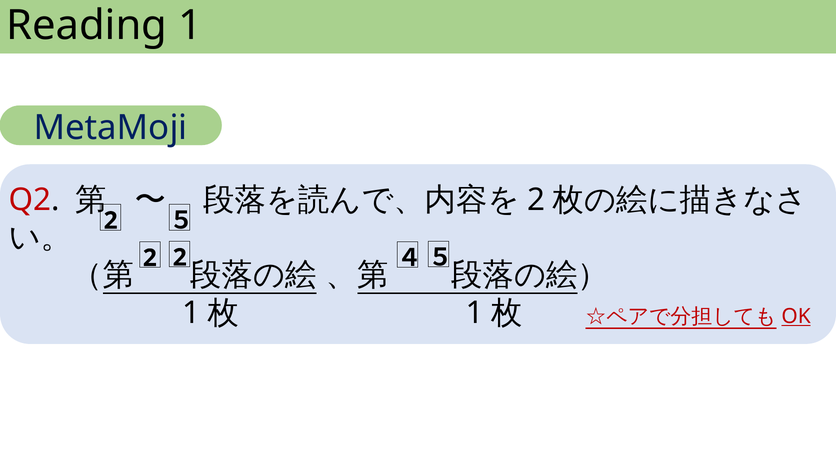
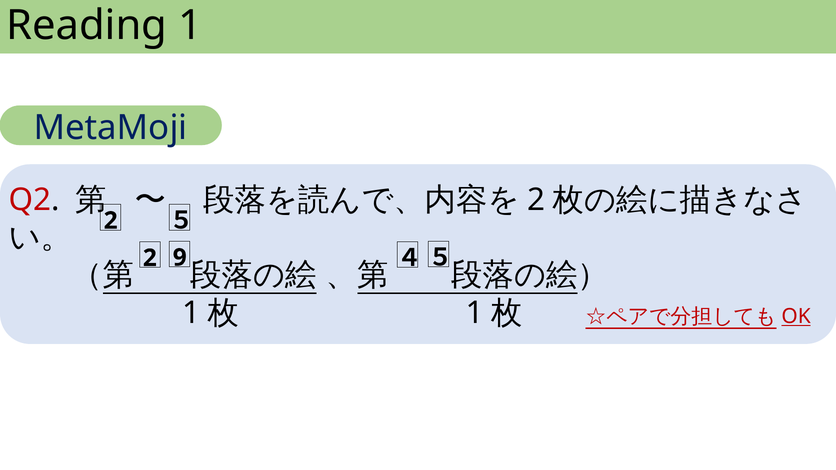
2 2: 2 -> 9 (180, 258)
